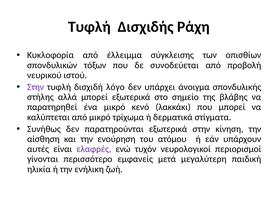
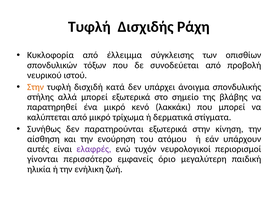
Στην colour: purple -> orange (36, 87)
λόγο: λόγο -> κατά (115, 87)
μετά: μετά -> όριο (167, 159)
